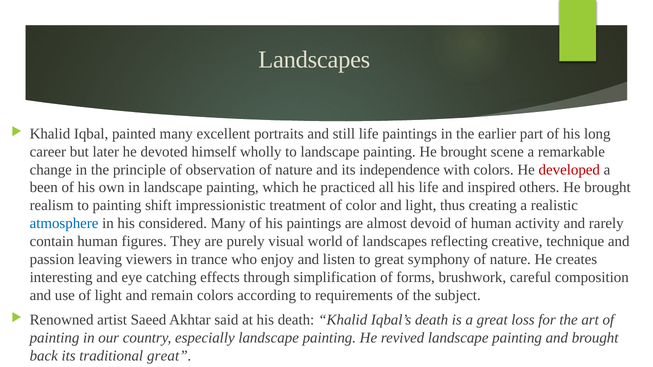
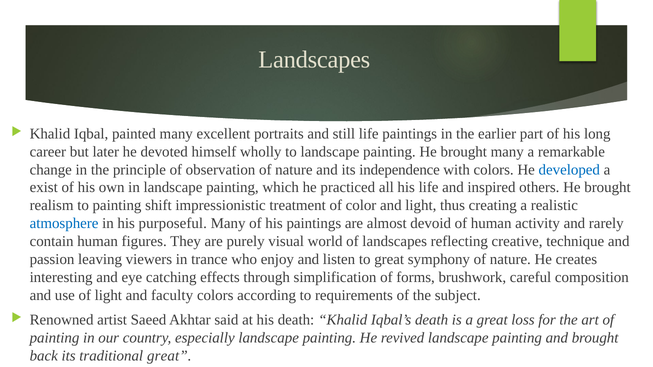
brought scene: scene -> many (507, 152)
developed colour: red -> blue (569, 170)
been: been -> exist (44, 188)
considered: considered -> purposeful (173, 224)
remain: remain -> faculty (172, 295)
